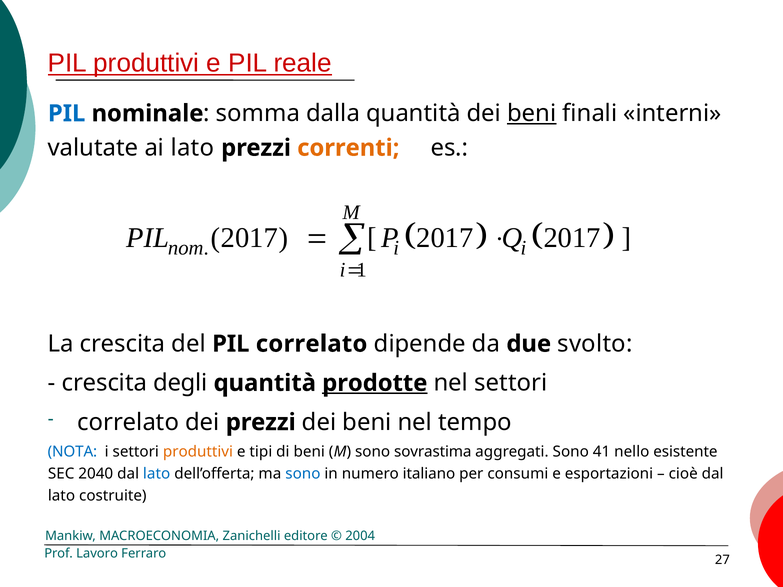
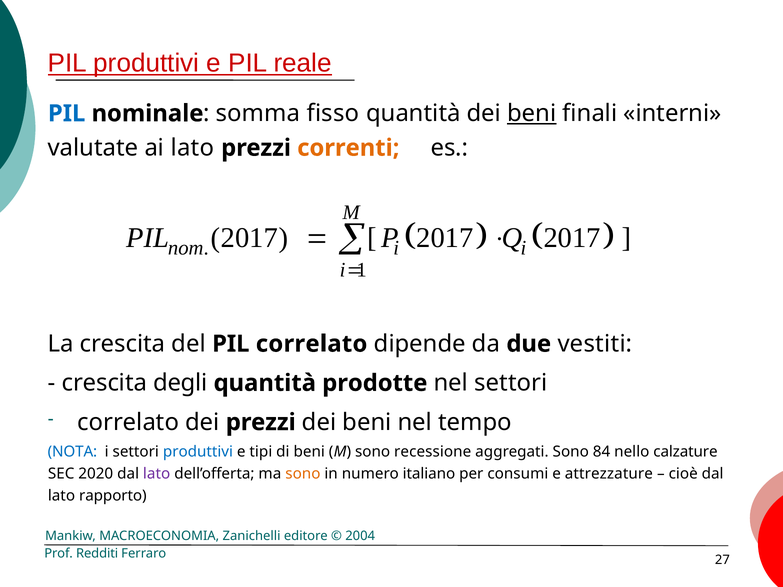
dalla: dalla -> fisso (333, 114)
svolto: svolto -> vestiti (595, 344)
prodotte underline: present -> none (375, 383)
produttivi colour: orange -> blue (198, 452)
sovrastima: sovrastima -> recessione (433, 452)
41: 41 -> 84 (602, 452)
esistente: esistente -> calzature (685, 452)
2040: 2040 -> 2020 (96, 474)
lato colour: blue -> purple (157, 474)
sono colour: blue -> orange (303, 474)
esportazioni: esportazioni -> attrezzature (609, 474)
costruite: costruite -> rapporto (113, 496)
Lavoro: Lavoro -> Redditi (97, 554)
